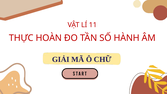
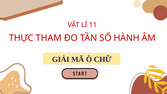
HOÀN: HOÀN -> THAM (49, 38)
